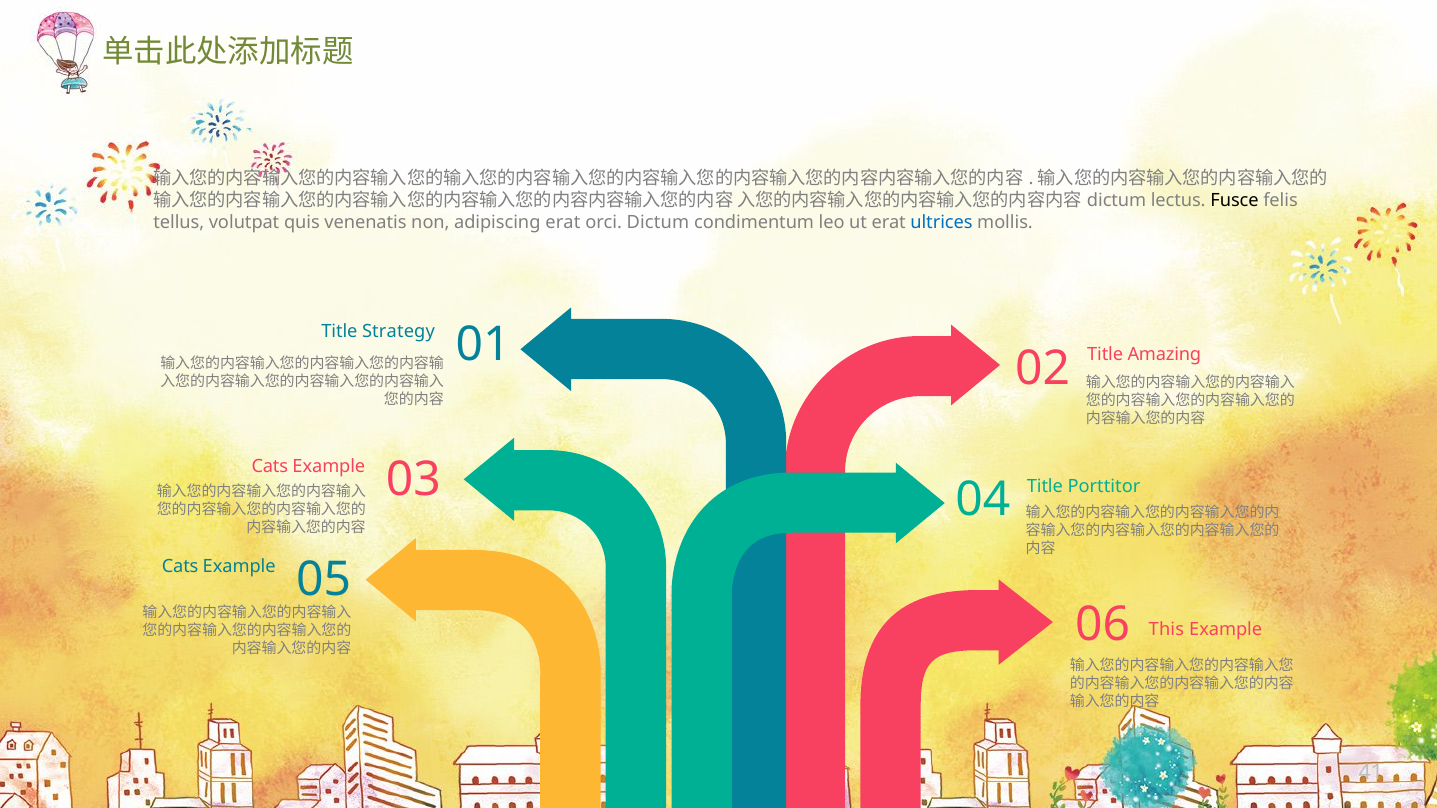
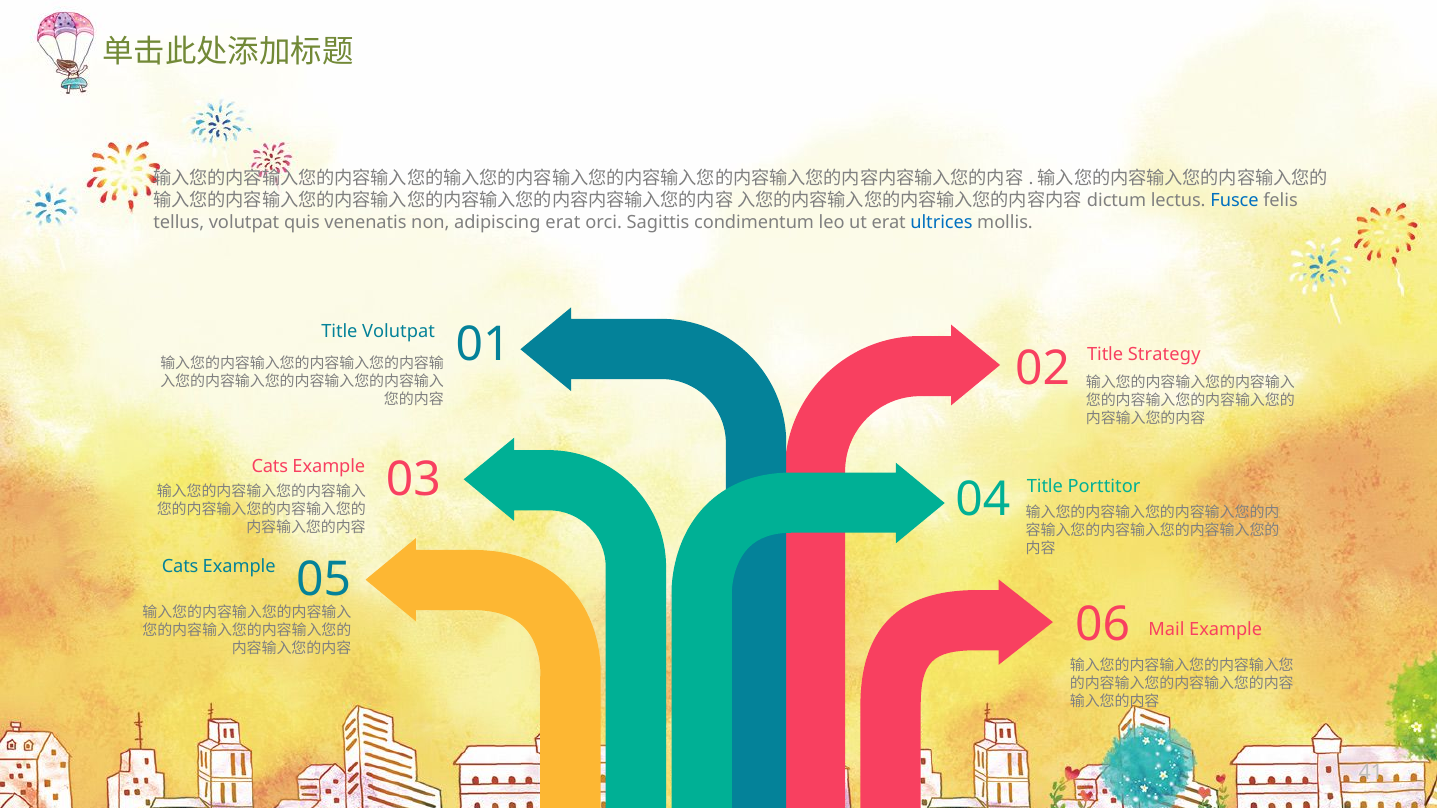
Fusce colour: black -> blue (1235, 200)
orci Dictum: Dictum -> Sagittis (658, 222)
Title Strategy: Strategy -> Volutpat (399, 332)
Amazing: Amazing -> Strategy (1164, 355)
This: This -> Mail (1167, 630)
